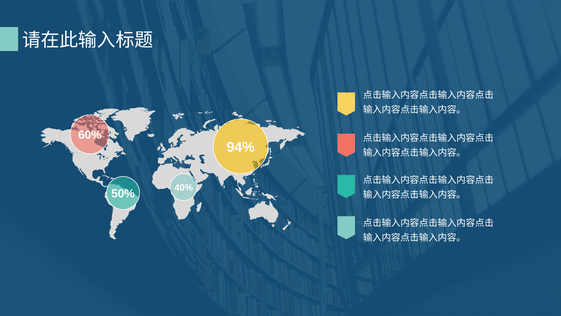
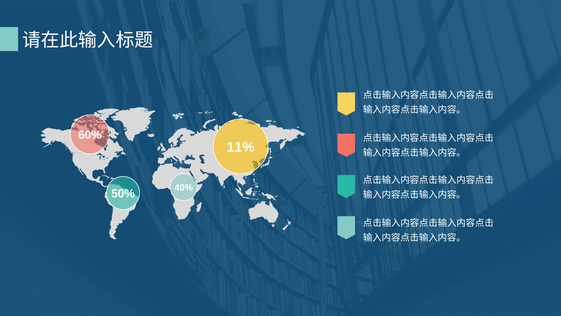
94%: 94% -> 11% (241, 147)
